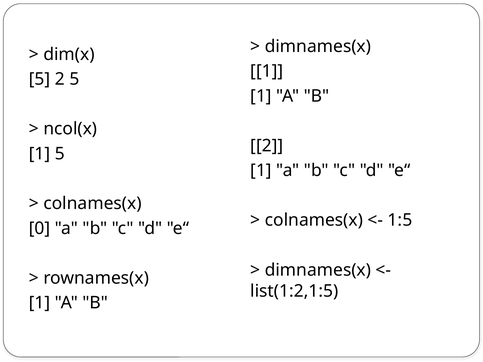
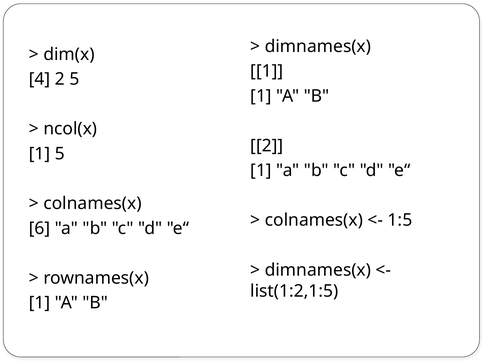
5: 5 -> 4 (40, 79)
0: 0 -> 6 (40, 228)
